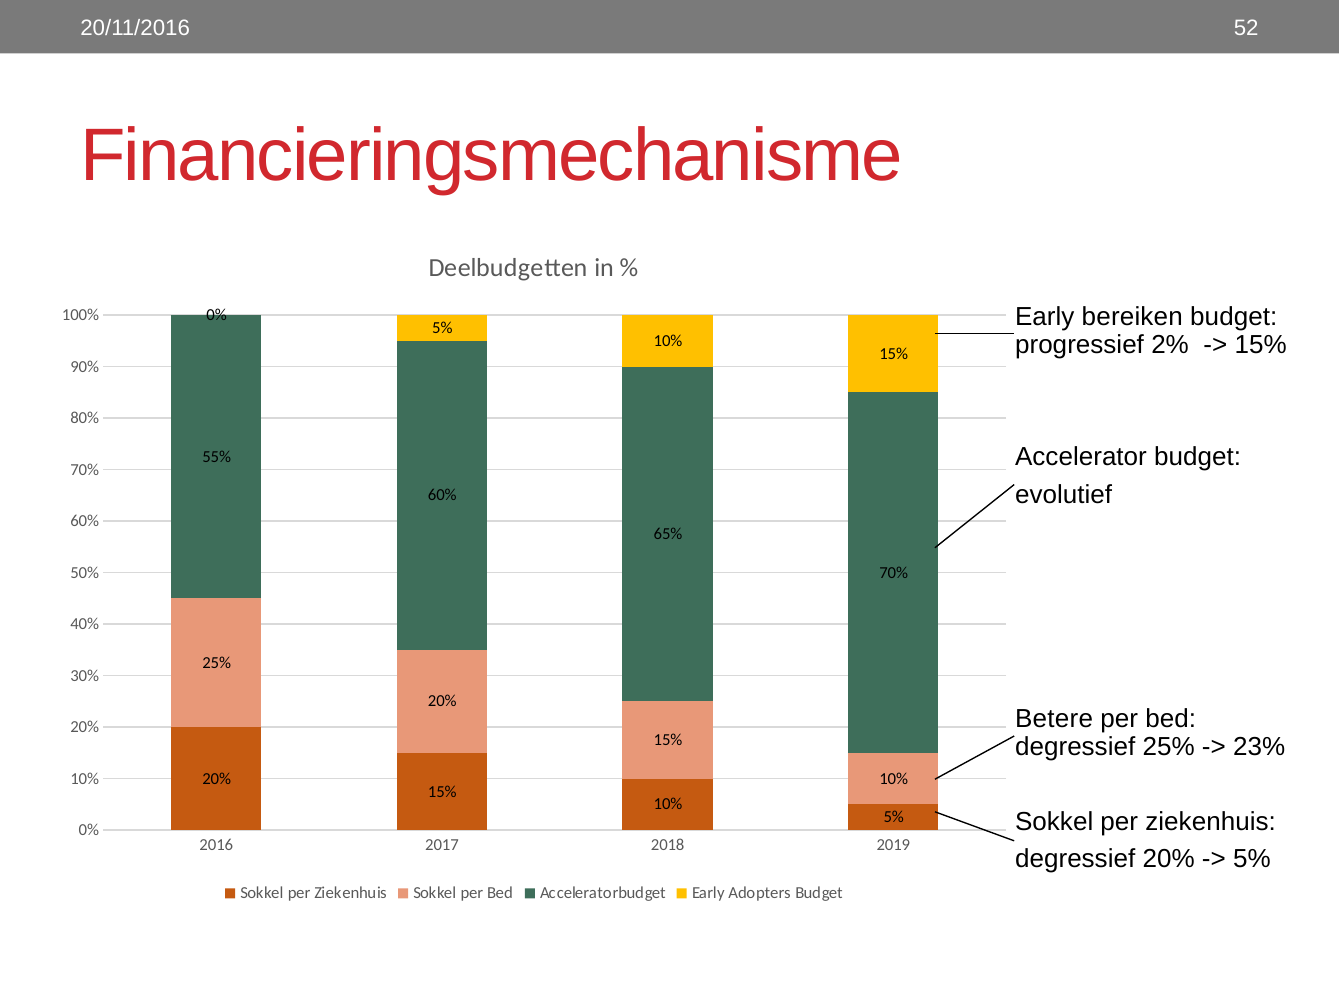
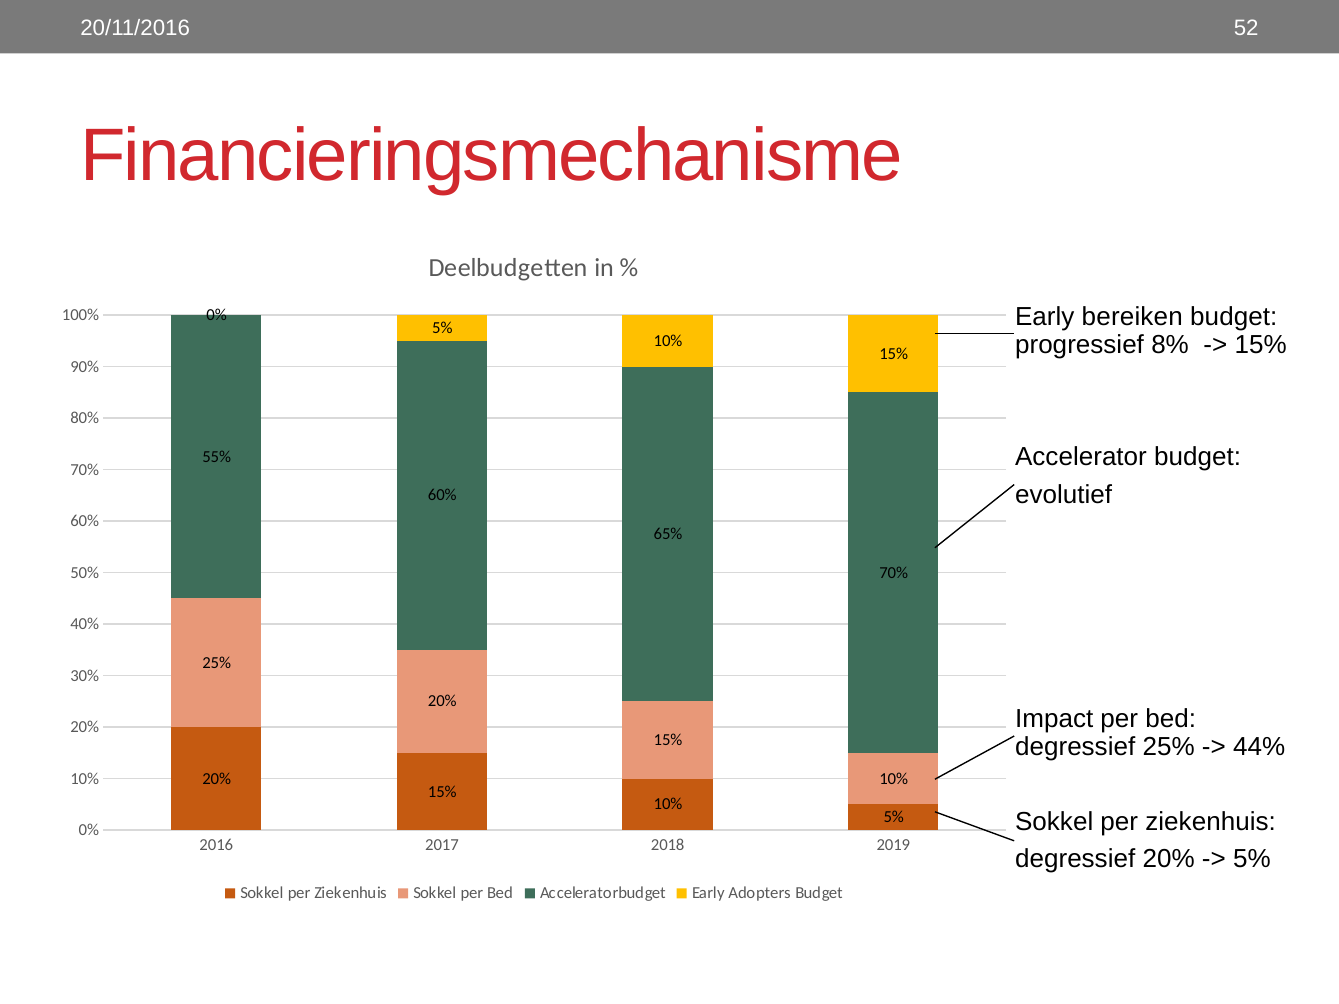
2%: 2% -> 8% (1170, 345)
Betere: Betere -> Impact (1054, 719)
23%: 23% -> 44% (1259, 747)
